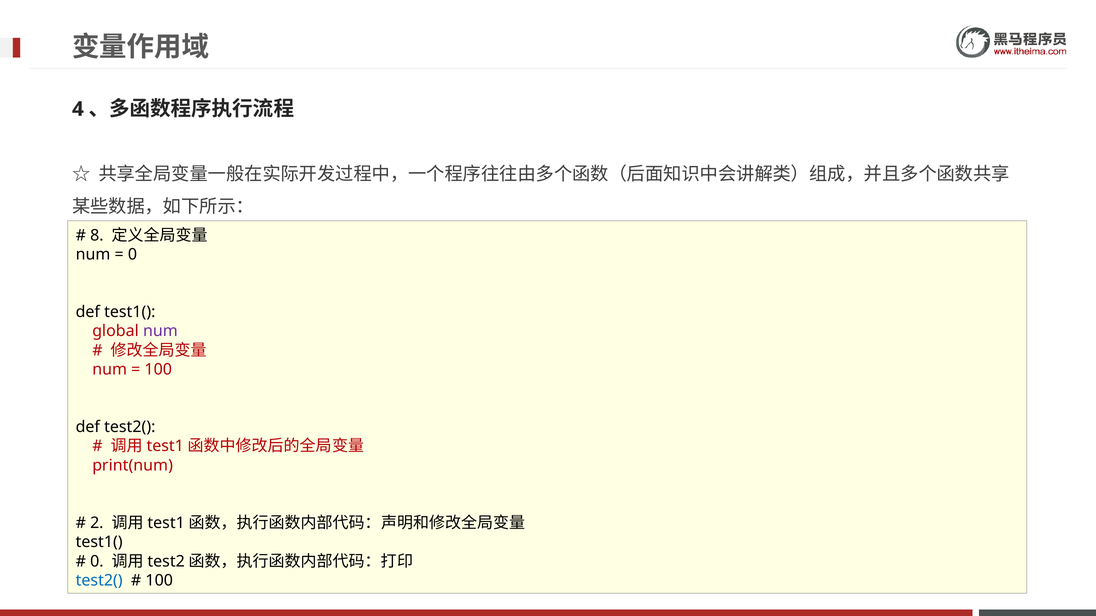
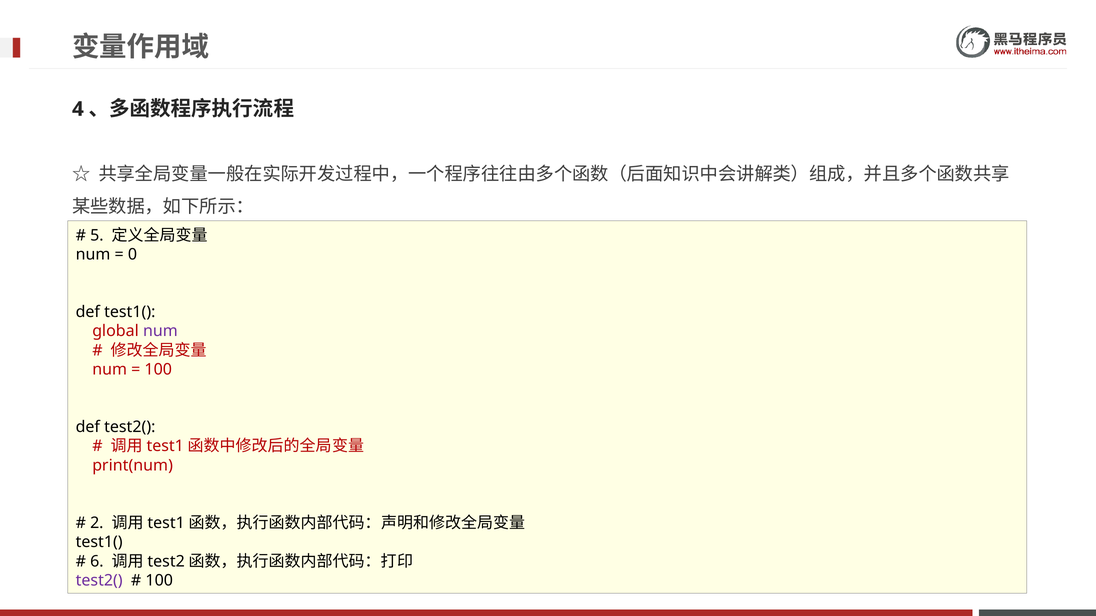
8: 8 -> 5 (97, 235)
0: 0 -> 6 (97, 562)
test2( colour: blue -> purple (99, 581)
